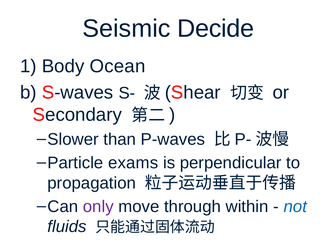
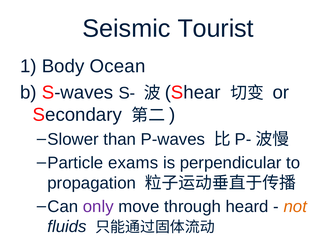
Decide: Decide -> Tourist (216, 29)
within: within -> heard (247, 206)
not colour: blue -> orange (295, 206)
